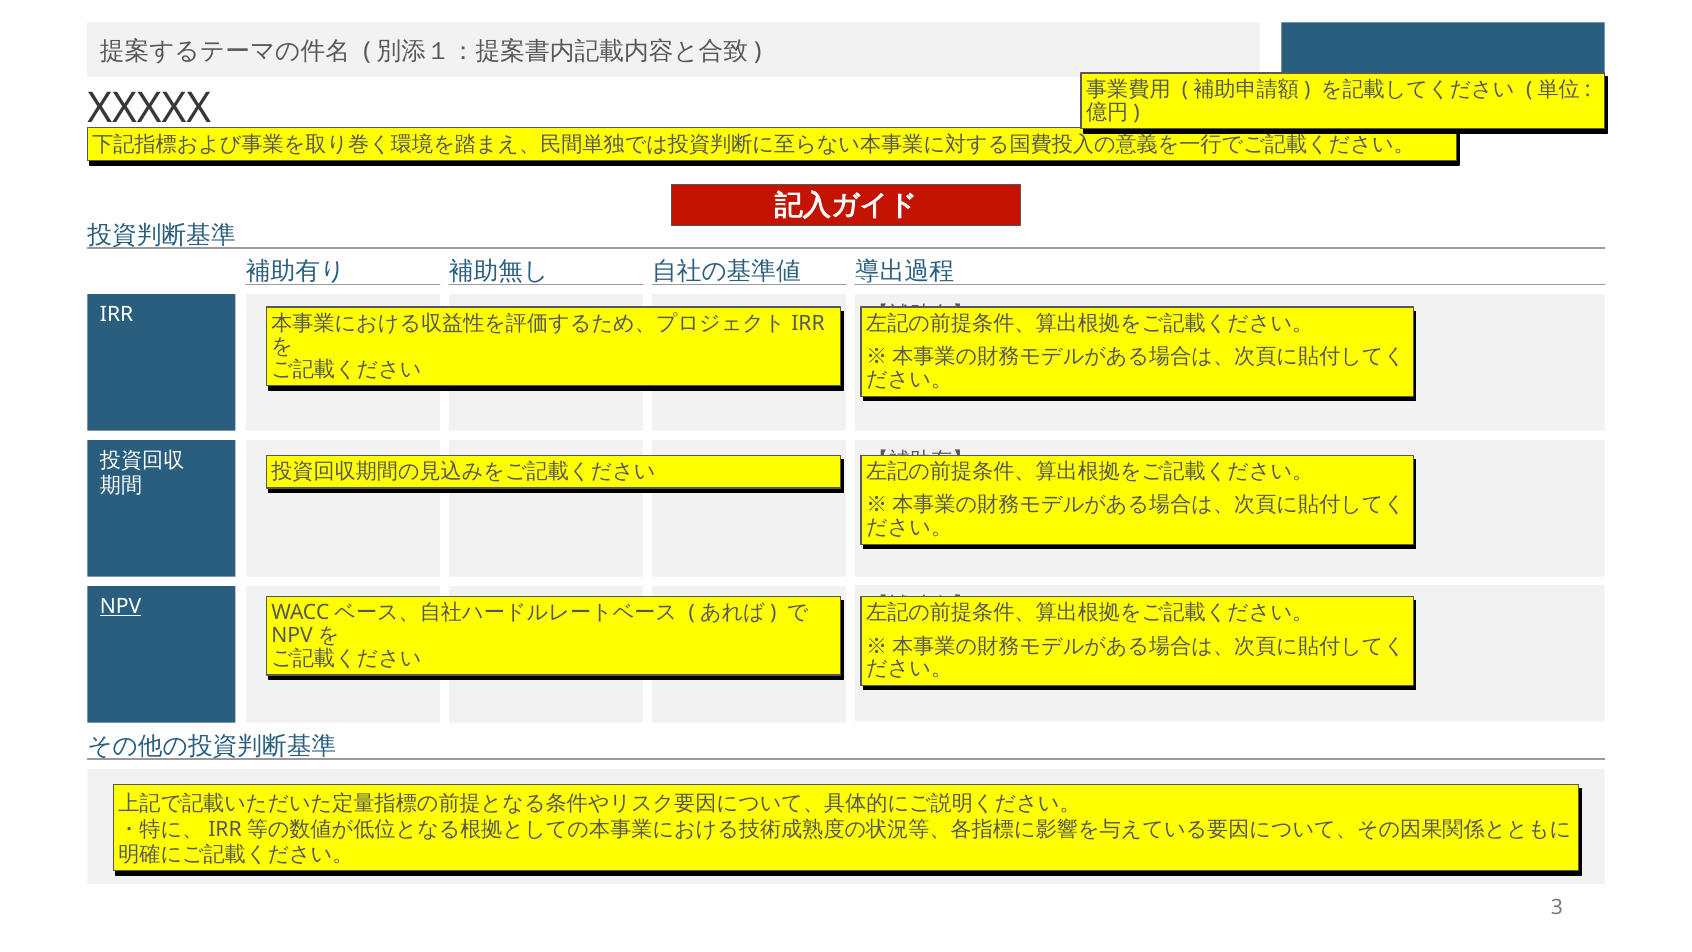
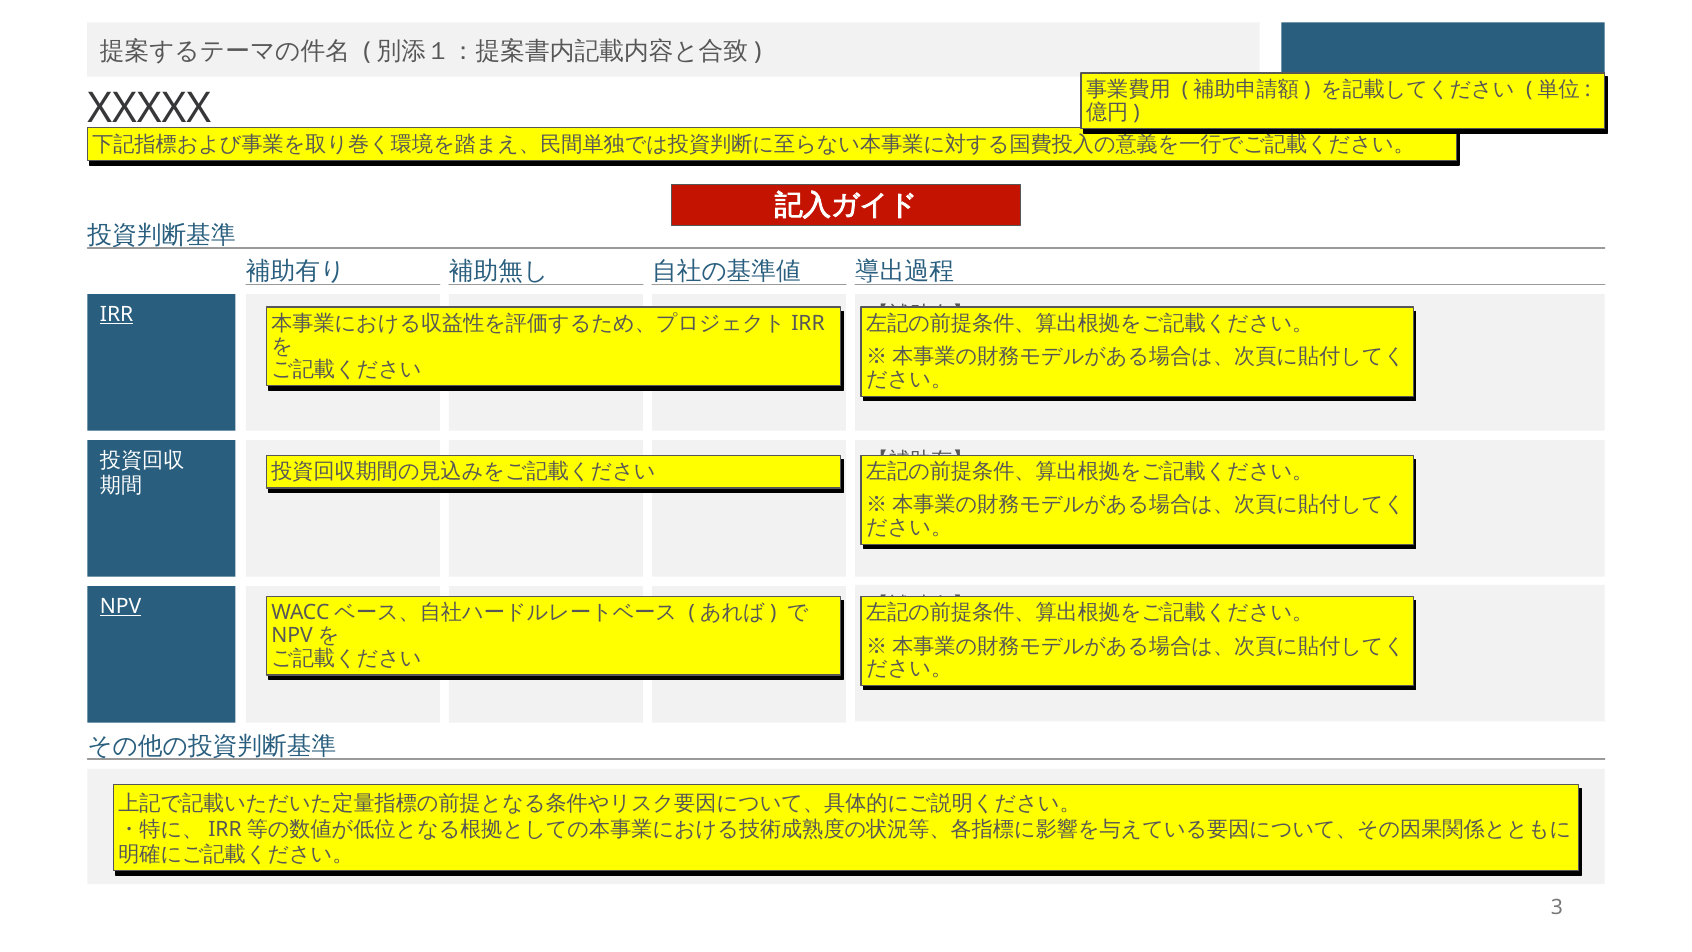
IRR underline: none -> present (117, 314)
